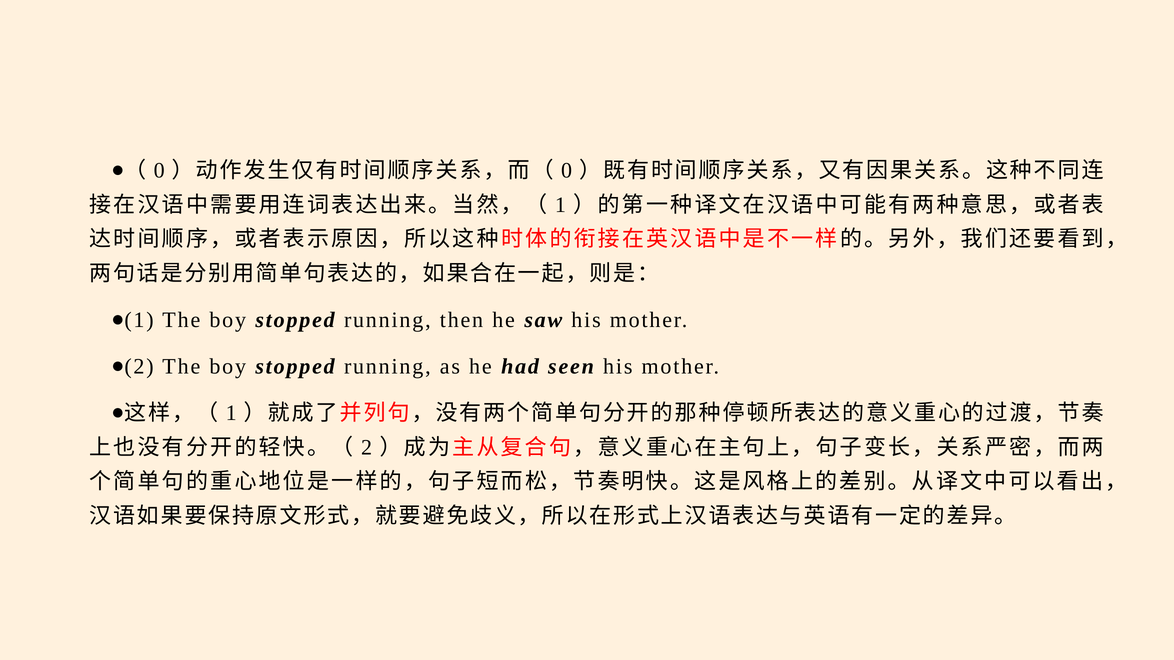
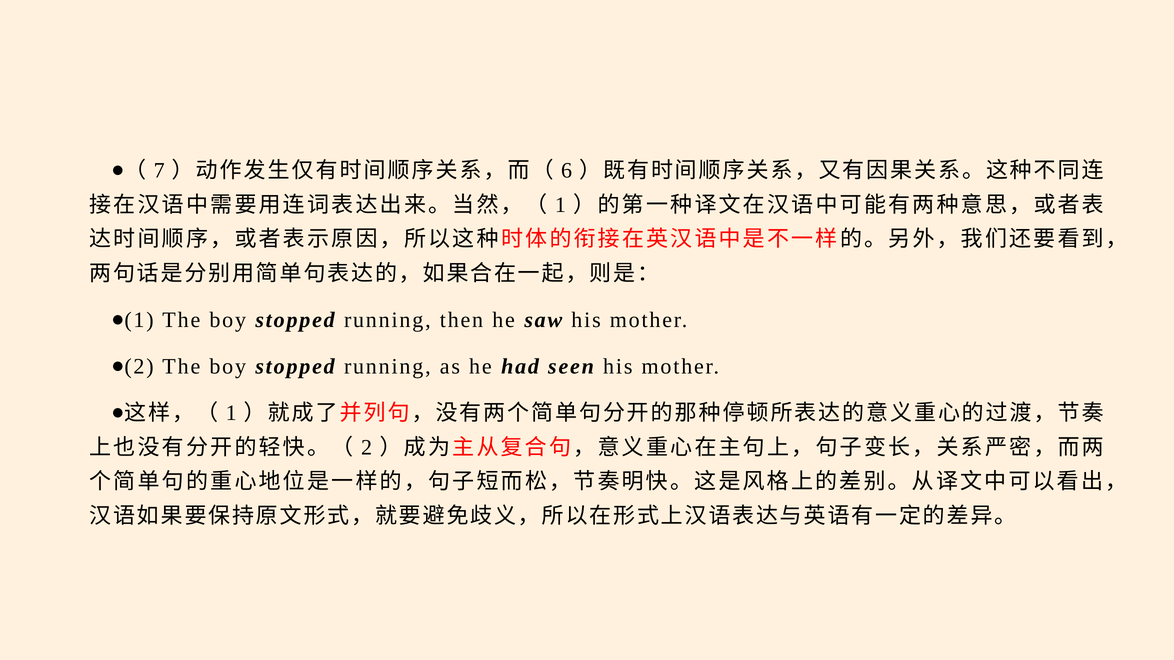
0: 0 -> 7 (159, 171)
0: 0 -> 6 (567, 171)
